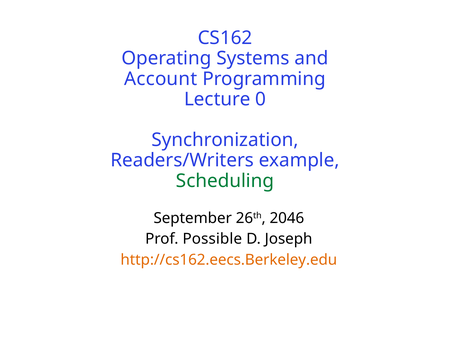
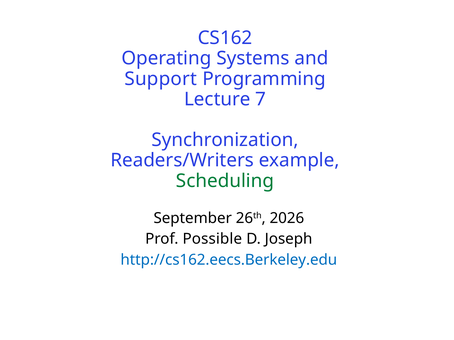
Account: Account -> Support (161, 79)
0: 0 -> 7 (261, 99)
2046: 2046 -> 2026 (287, 218)
http://cs162.eecs.Berkeley.edu colour: orange -> blue (229, 260)
